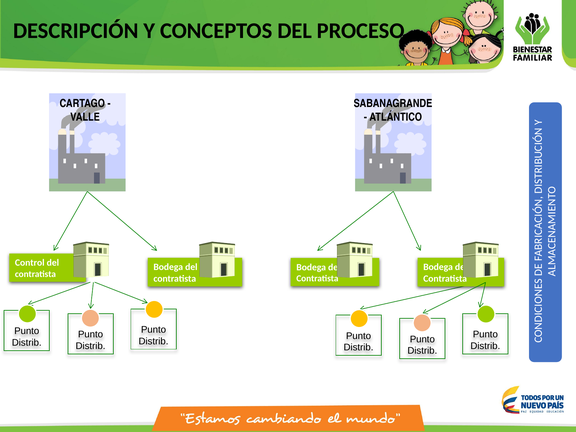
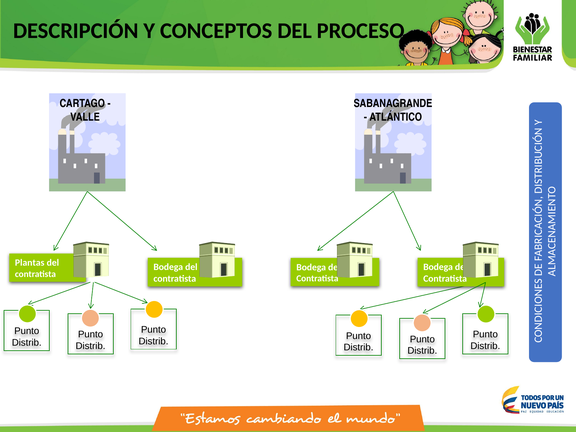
Control: Control -> Plantas (30, 263)
